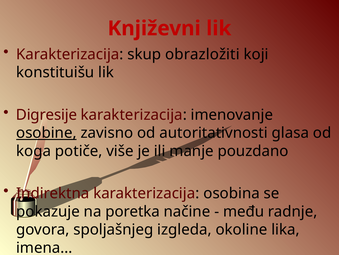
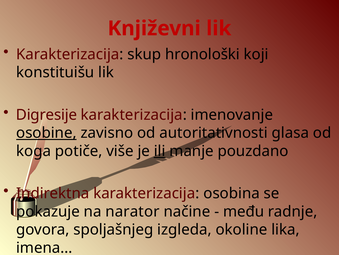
obrazložiti: obrazložiti -> hronološki (203, 54)
ili underline: none -> present (160, 151)
poretka: poretka -> narator (132, 211)
